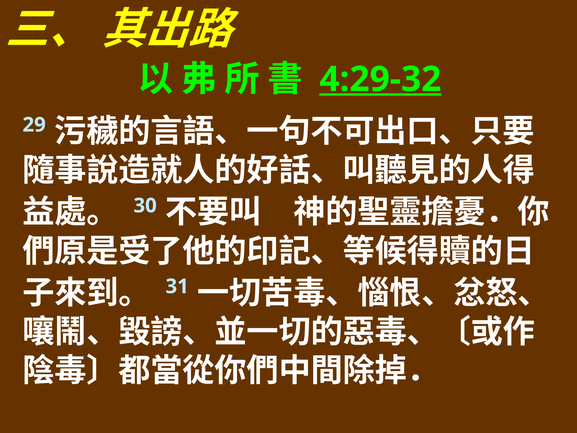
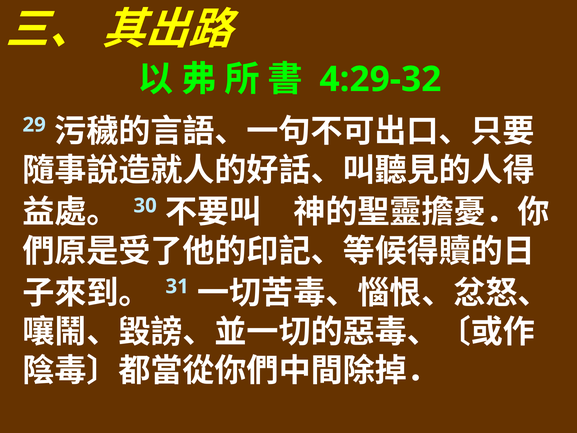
4:29-32 underline: present -> none (380, 79)
